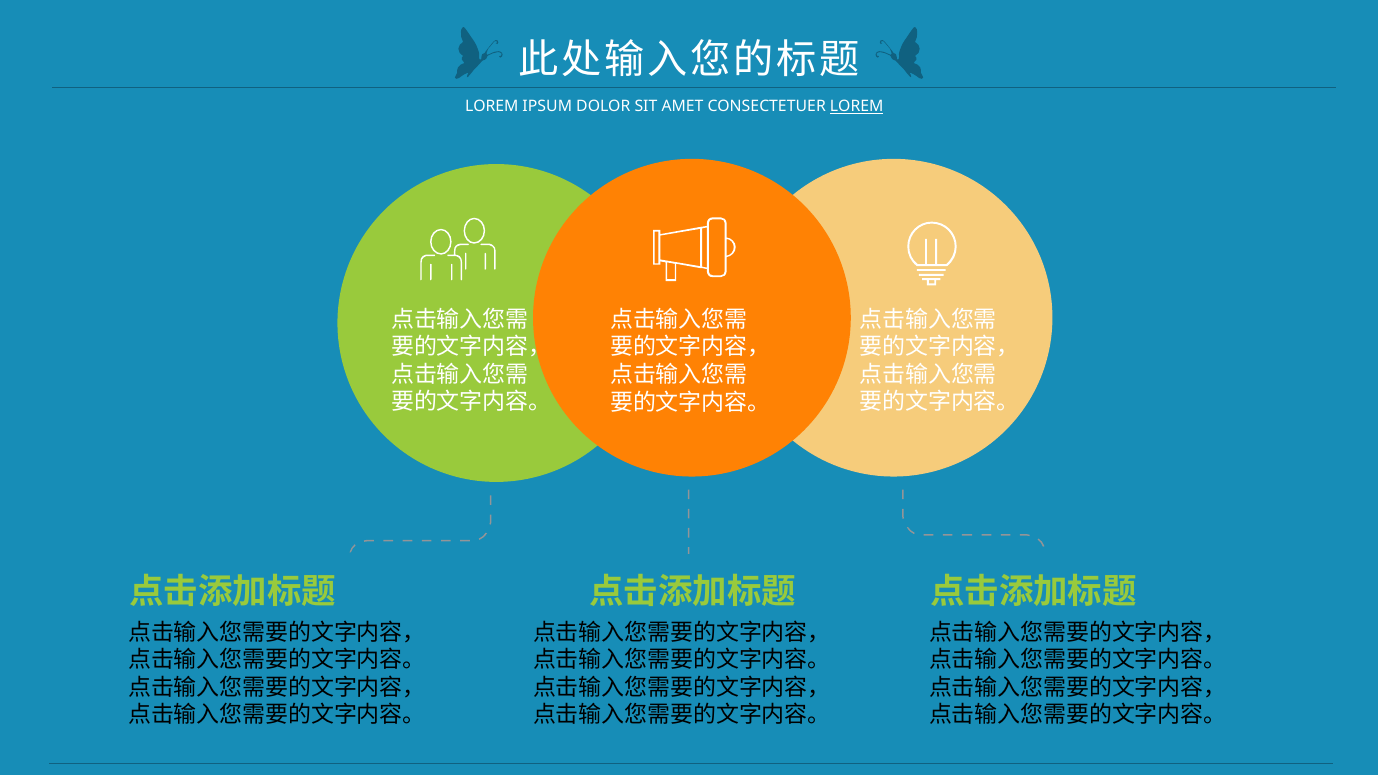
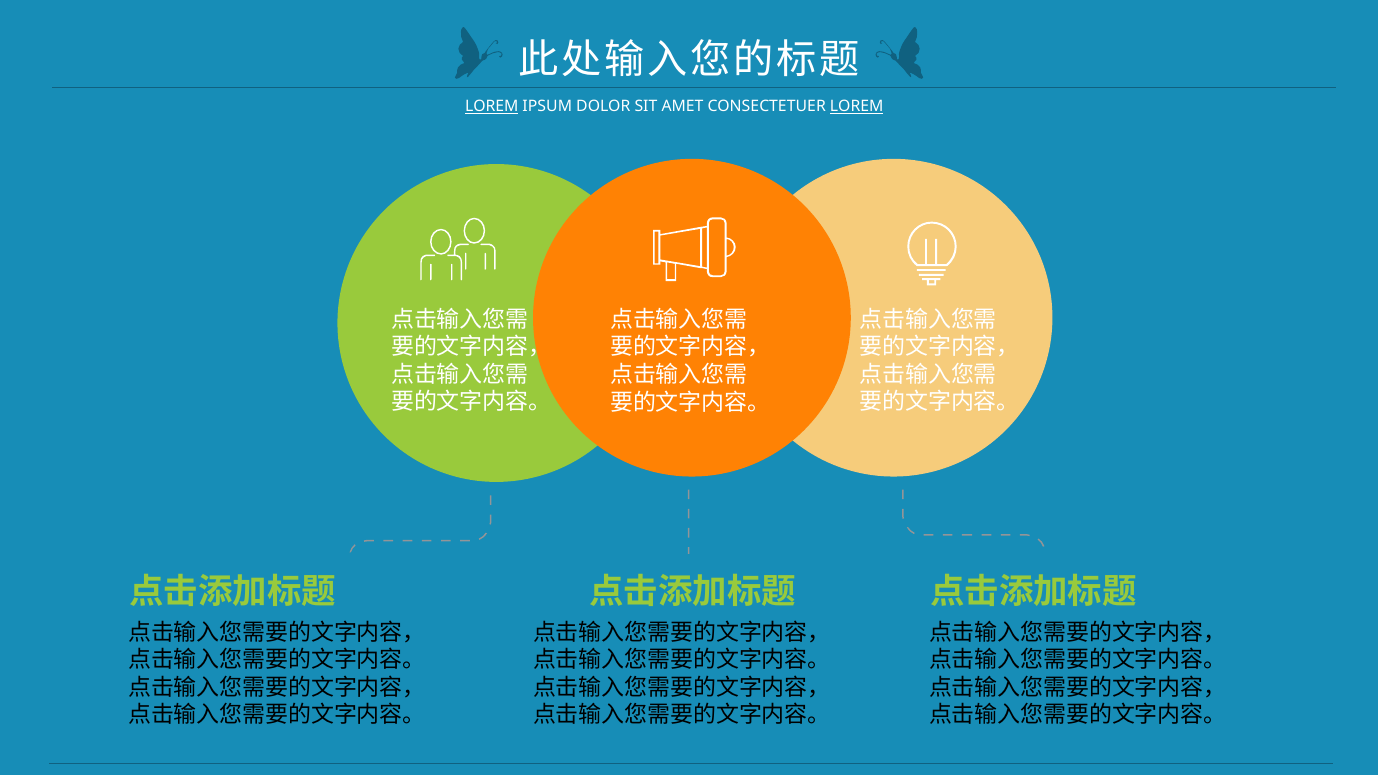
LOREM underline: none -> present (492, 107)
